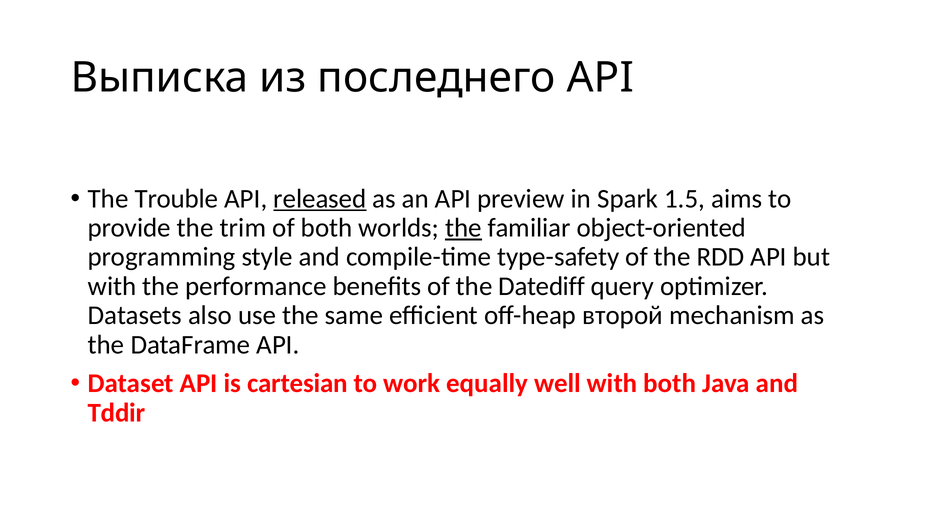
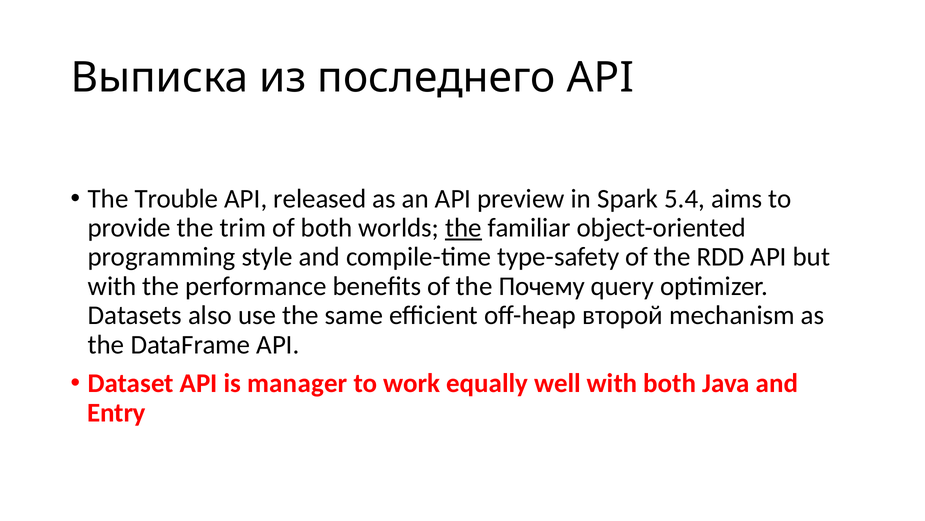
released underline: present -> none (320, 198)
1.5: 1.5 -> 5.4 (685, 198)
Datediff: Datediff -> Почему (542, 286)
cartesian: cartesian -> manager (297, 383)
Tddir: Tddir -> Entry (117, 412)
